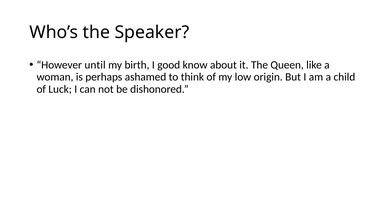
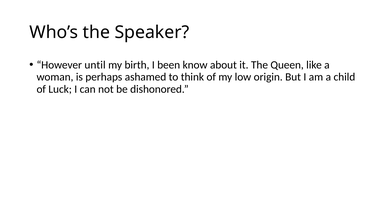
good: good -> been (169, 65)
